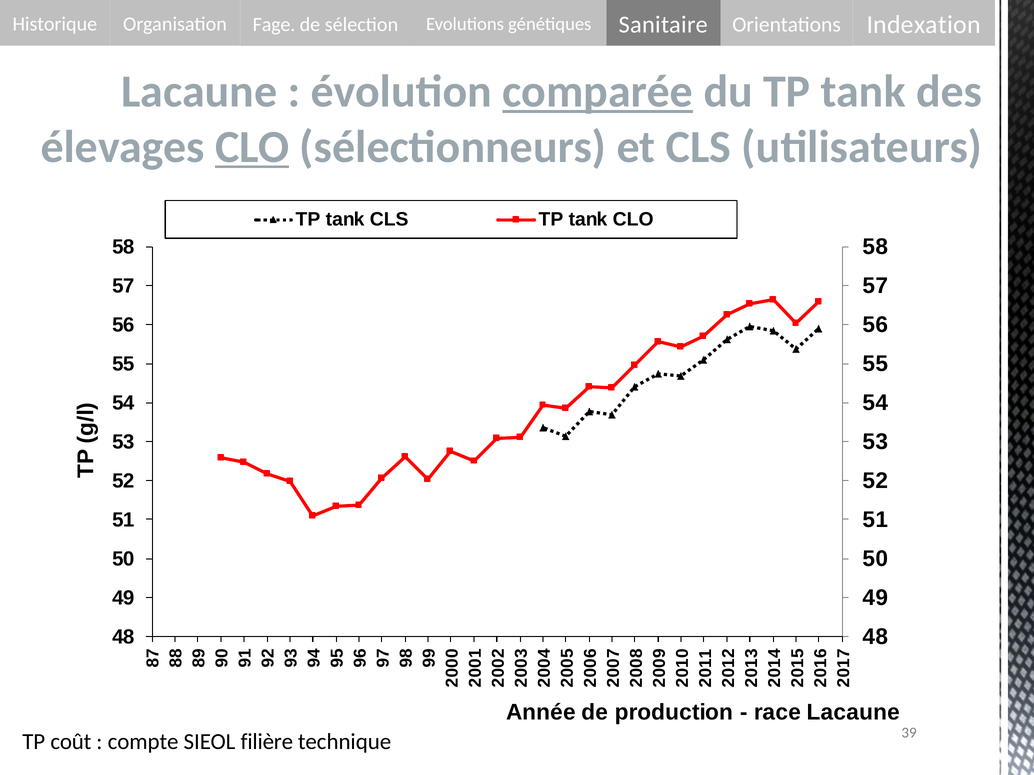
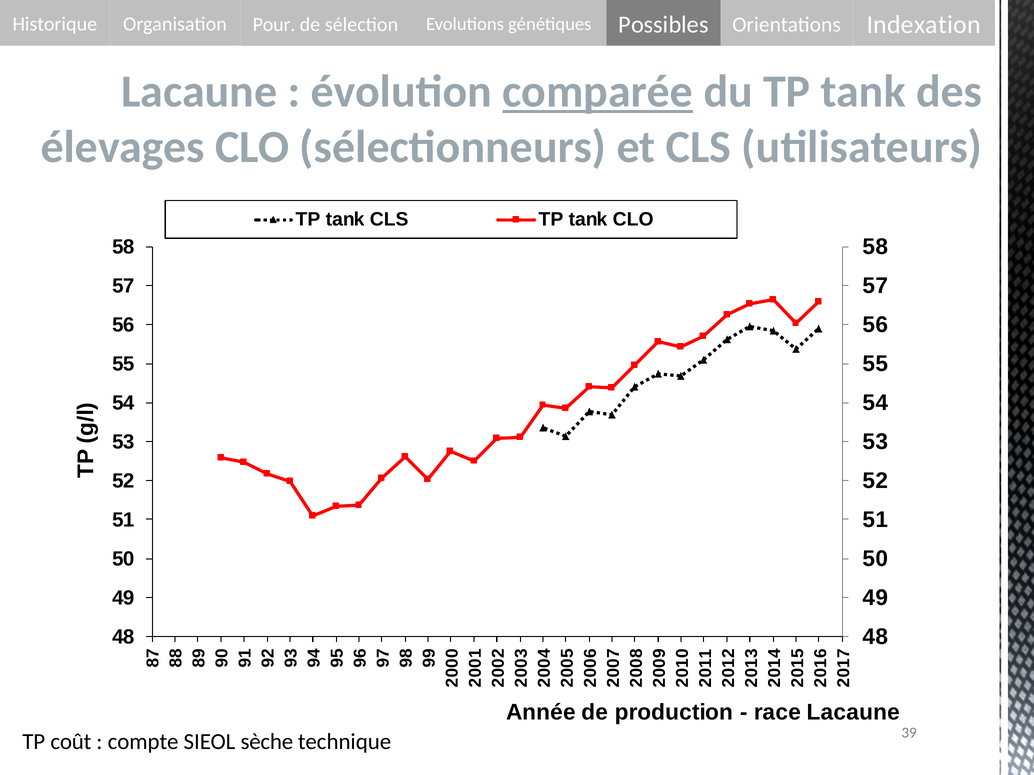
Fage: Fage -> Pour (274, 24)
Sanitaire: Sanitaire -> Possibles (664, 25)
CLO underline: present -> none (252, 147)
filière: filière -> sèche (267, 742)
